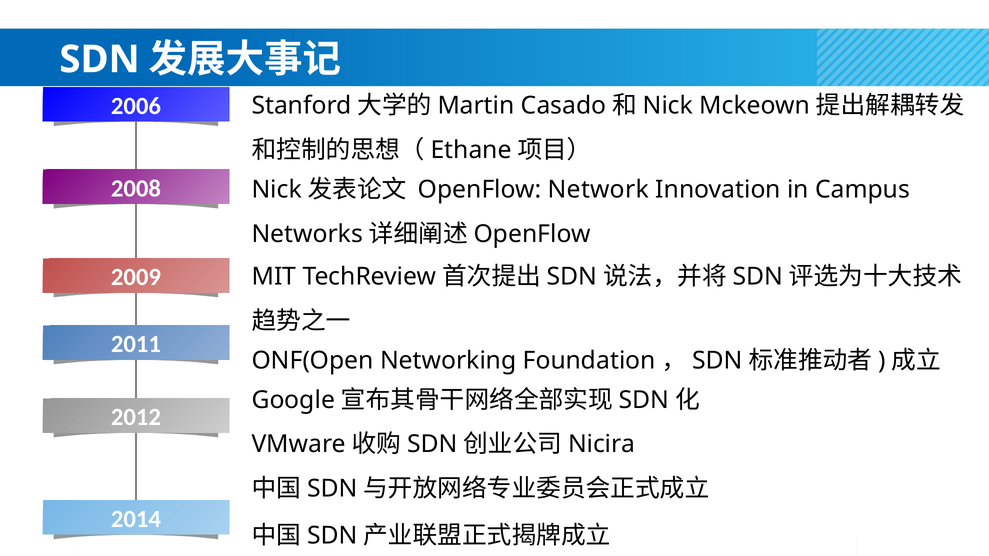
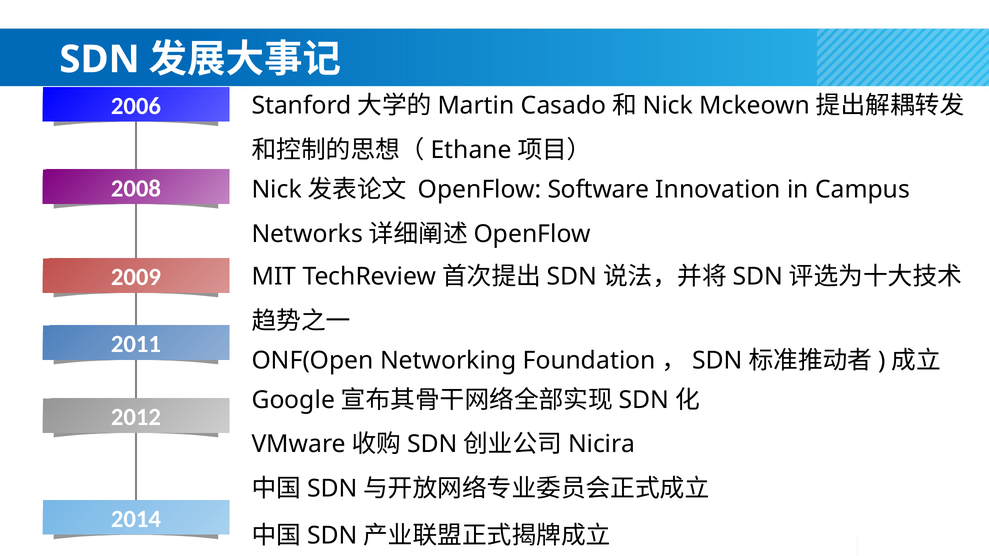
Network: Network -> Software (599, 190)
